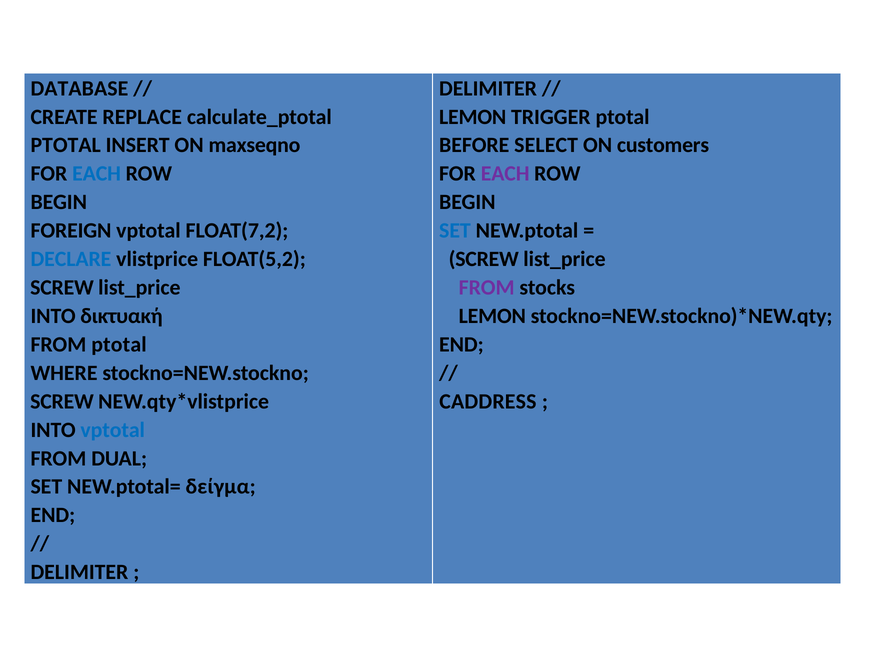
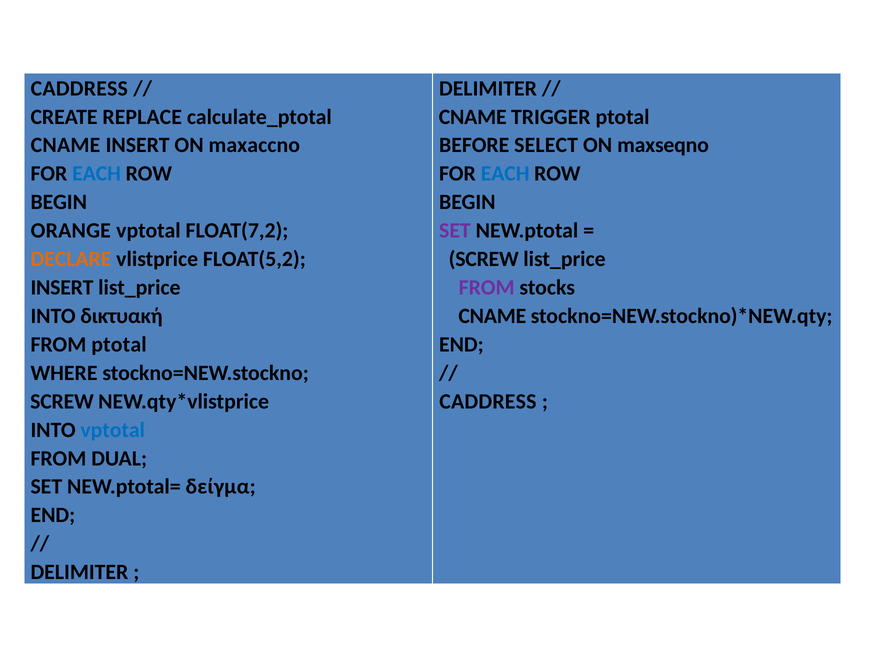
DATABASE: DATABASE -> CADDRESS (79, 88)
LEMON: LEMON -> CNAME (473, 117)
PTOTAL: PTOTAL -> CNAME (66, 145)
maxseqno: maxseqno -> maxaccno (254, 145)
customers: customers -> maxseqno (663, 145)
EACH colour: purple -> blue (505, 174)
FOREIGN: FOREIGN -> ORANGE (71, 231)
SET colour: blue -> purple (455, 231)
DECLARE colour: blue -> orange (71, 259)
SCREW: SCREW -> INSERT (62, 288)
LEMON: LEMON -> CNAME (492, 316)
